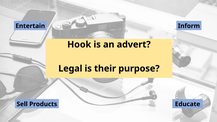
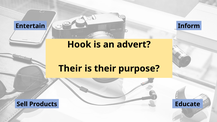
Legal: Legal -> Their (70, 69)
